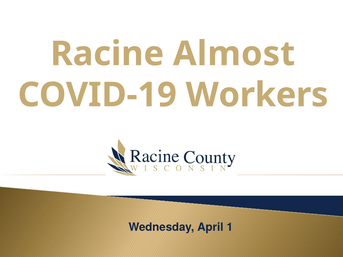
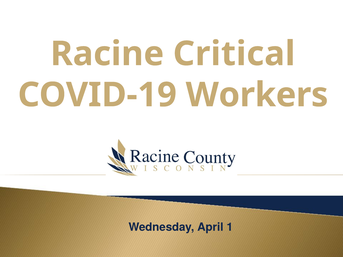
Almost: Almost -> Critical (234, 54)
